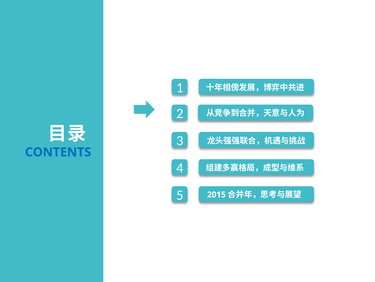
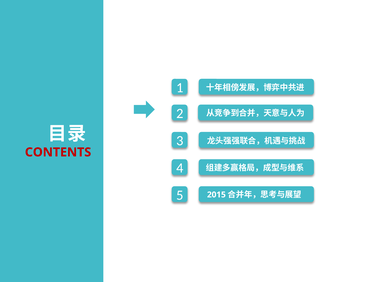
CONTENTS colour: blue -> red (58, 152)
